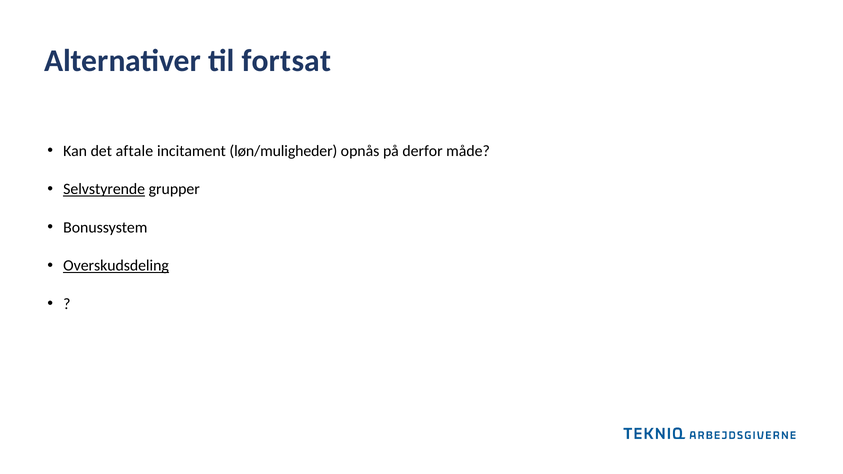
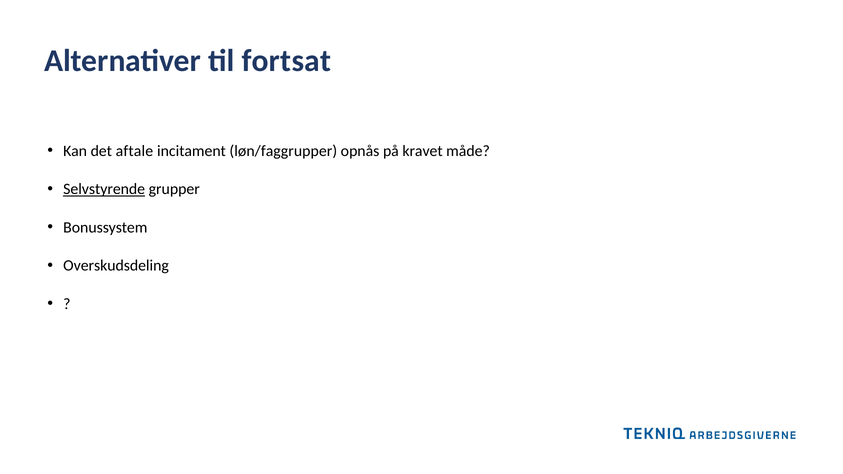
løn/muligheder: løn/muligheder -> løn/faggrupper (283, 151)
derfor: derfor -> kravet (423, 151)
Overskudsdeling underline: present -> none (116, 266)
